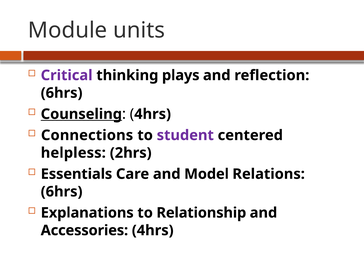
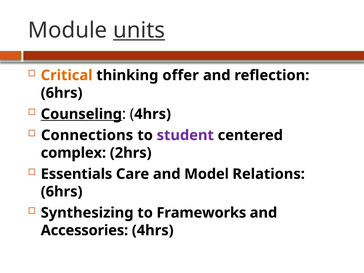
units underline: none -> present (139, 30)
Critical colour: purple -> orange (67, 75)
plays: plays -> offer (181, 75)
helpless: helpless -> complex (73, 153)
Explanations: Explanations -> Synthesizing (87, 213)
Relationship: Relationship -> Frameworks (201, 213)
